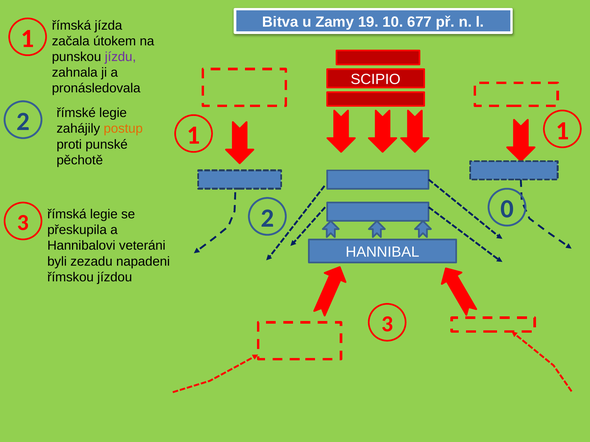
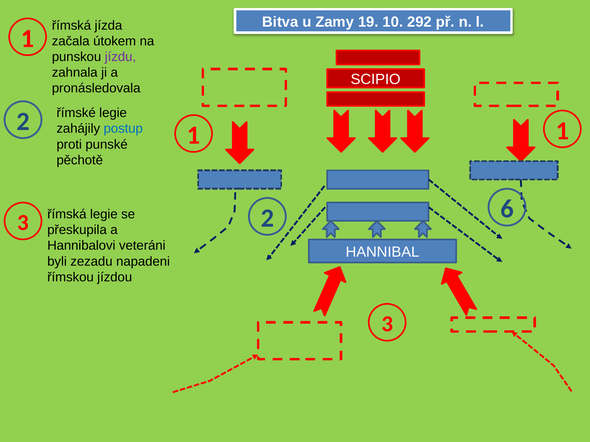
677: 677 -> 292 (419, 22)
postup colour: orange -> blue (123, 129)
0: 0 -> 6 (507, 209)
